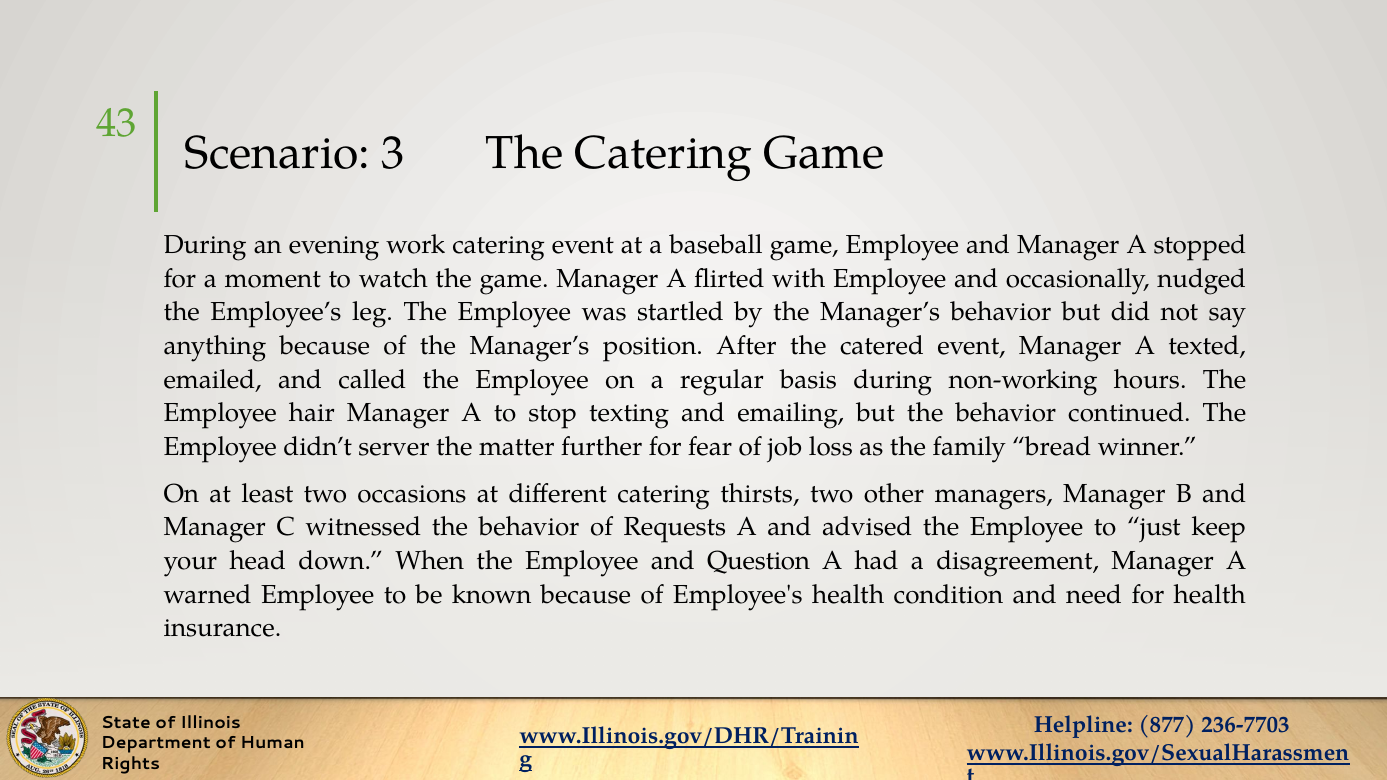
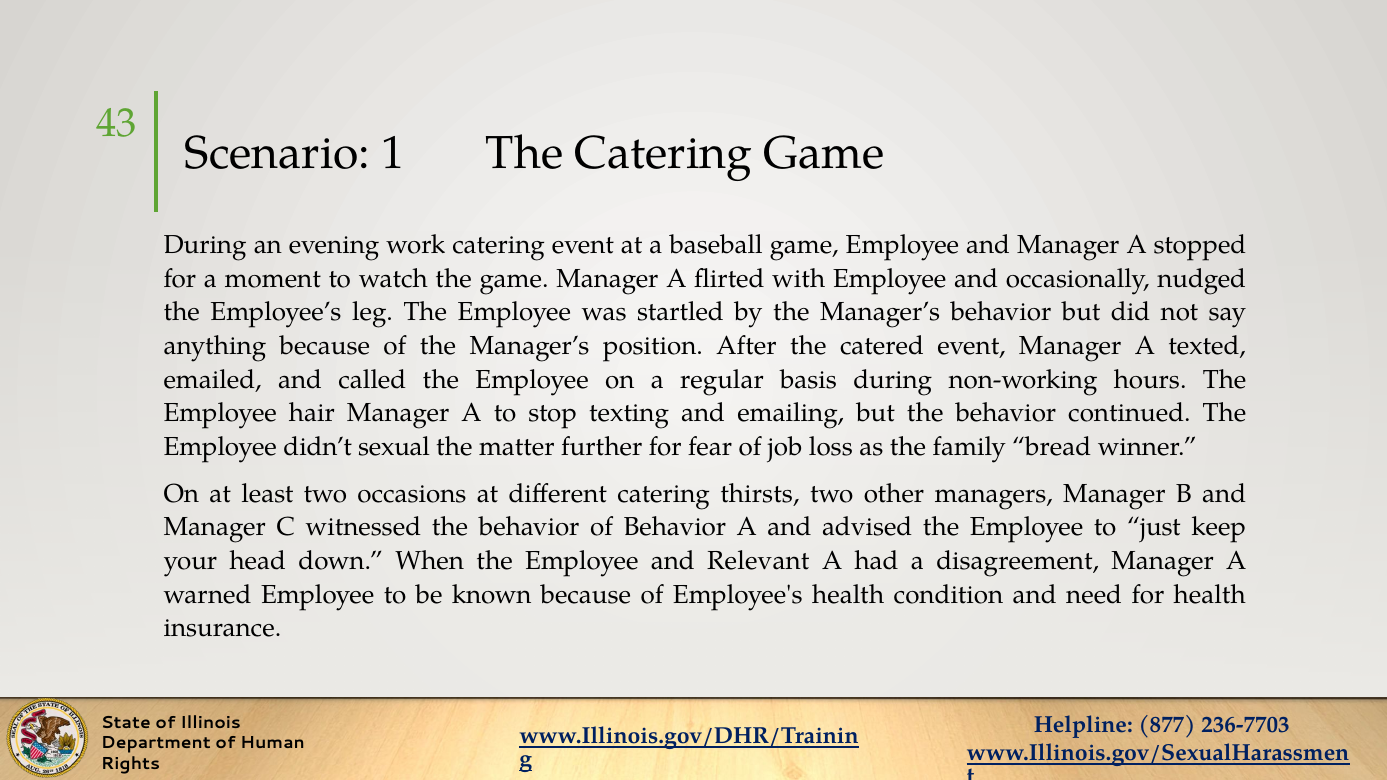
3: 3 -> 1 (393, 153)
server: server -> sexual (394, 447)
of Requests: Requests -> Behavior (675, 527)
Question: Question -> Relevant (758, 561)
